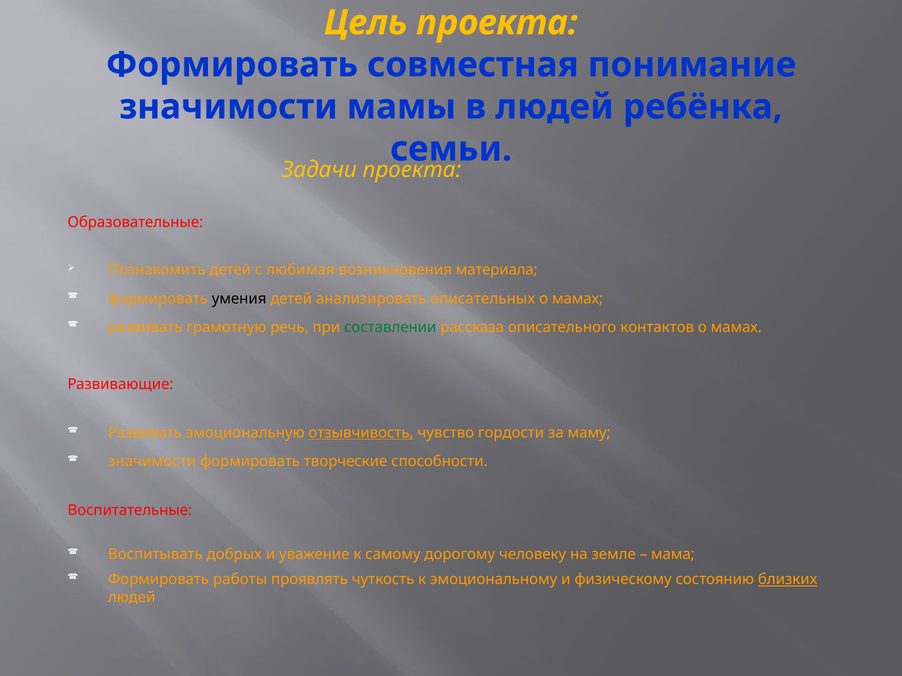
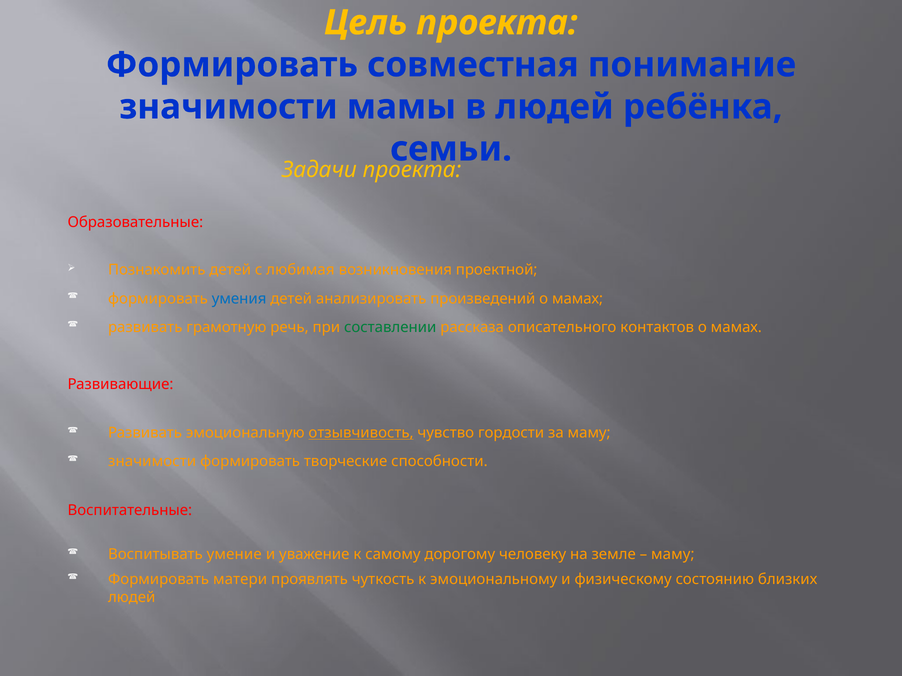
материала: материала -> проектной (497, 270)
умения colour: black -> blue (239, 299)
описательных: описательных -> произведений (483, 299)
добрых: добрых -> умение (234, 555)
мама: мама -> маму (673, 555)
работы: работы -> матери (240, 580)
близких underline: present -> none (788, 580)
